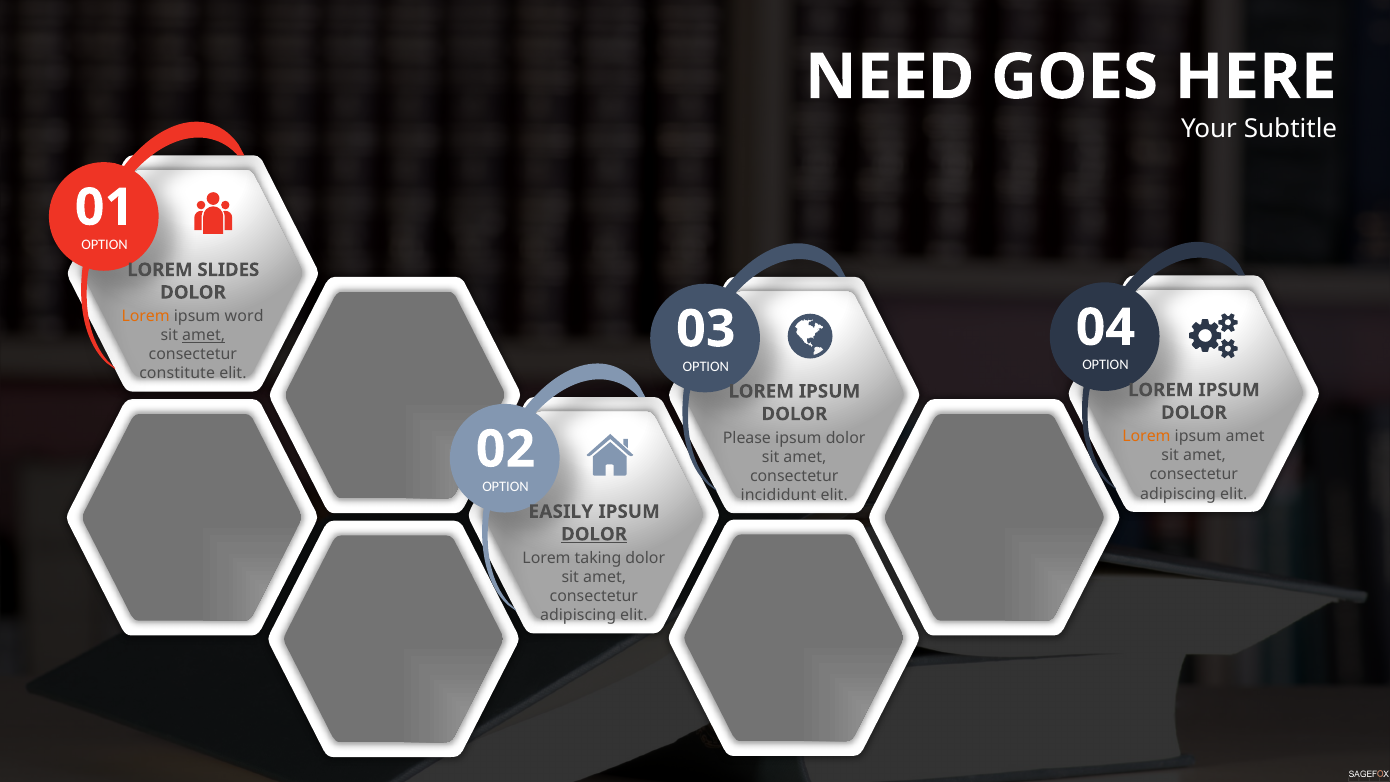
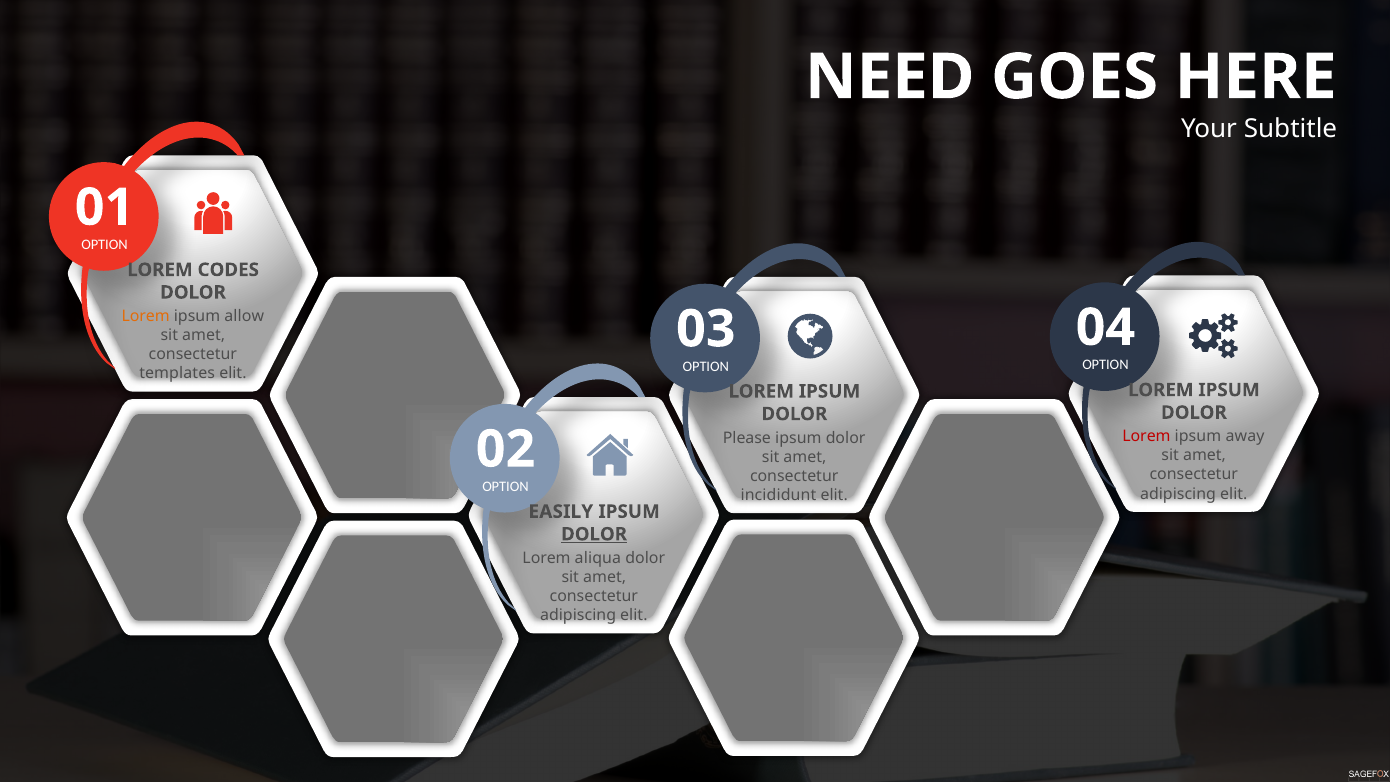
SLIDES: SLIDES -> CODES (228, 270)
word: word -> allow (244, 316)
amet underline: present -> none (204, 335)
constitute: constitute -> templates (177, 374)
Lorem colour: orange -> red (1146, 436)
ipsum amet: amet -> away (1245, 436)
taking: taking -> aliqua (598, 558)
